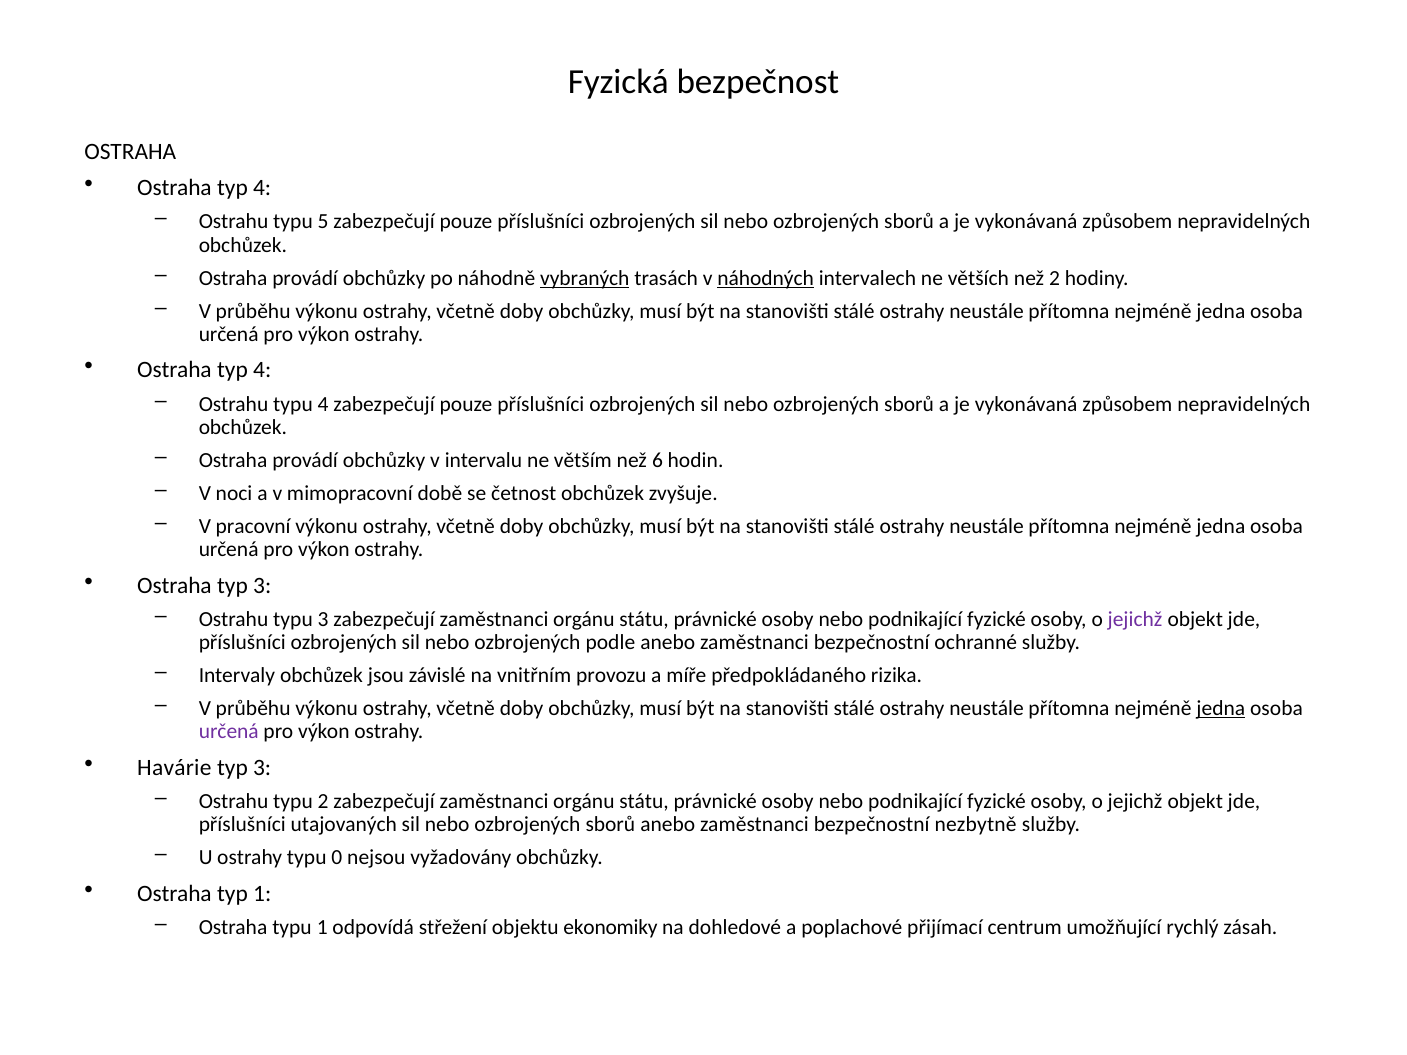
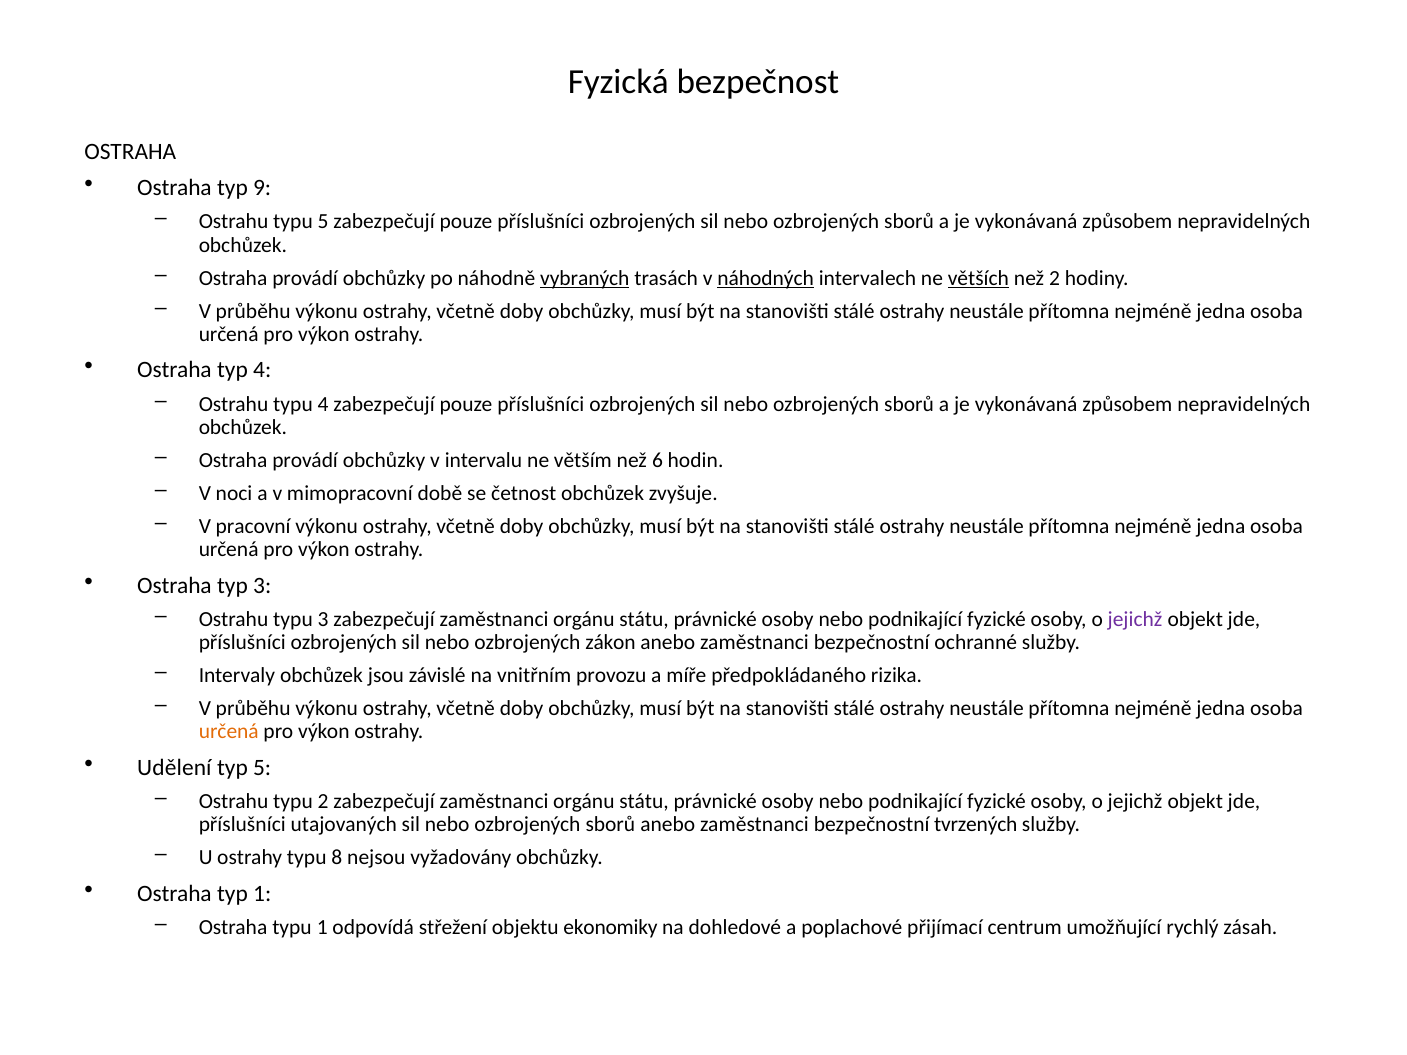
4: 4 -> 9 (262, 188)
větších underline: none -> present (978, 278)
podle: podle -> zákon (610, 643)
jedna underline: present -> none (1221, 709)
určená colour: purple -> orange (229, 732)
Havárie: Havárie -> Udělení (174, 768)
3: 3 -> 5 (262, 768)
nezbytně: nezbytně -> tvrzených (976, 825)
0: 0 -> 8 (337, 858)
